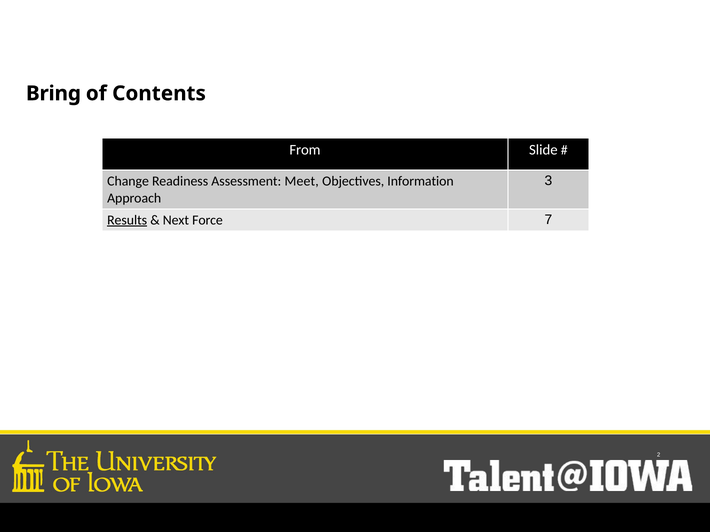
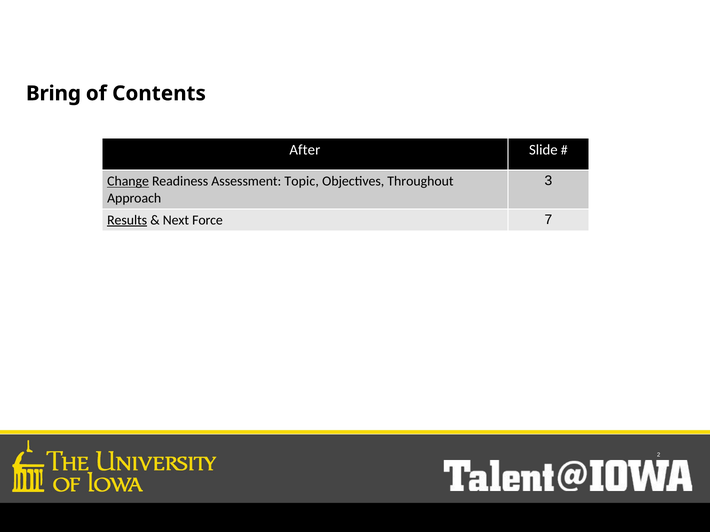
From: From -> After (305, 150)
Change underline: none -> present (128, 181)
Meet: Meet -> Topic (302, 181)
Information: Information -> Throughout (420, 181)
